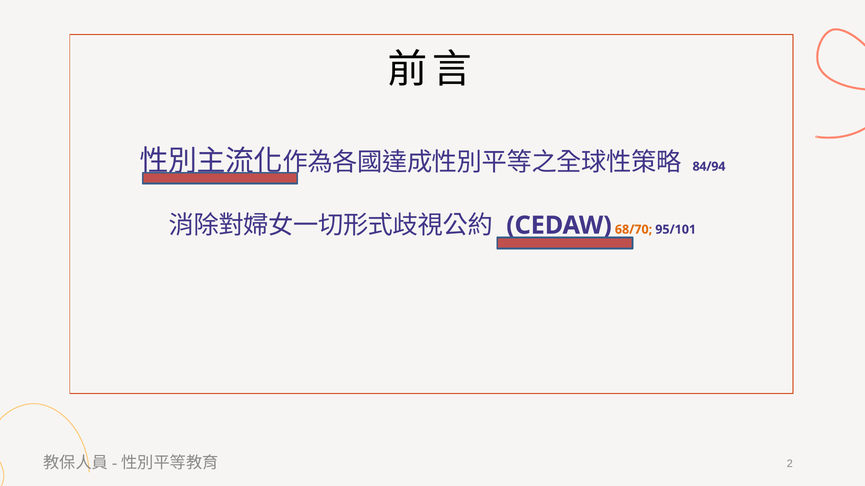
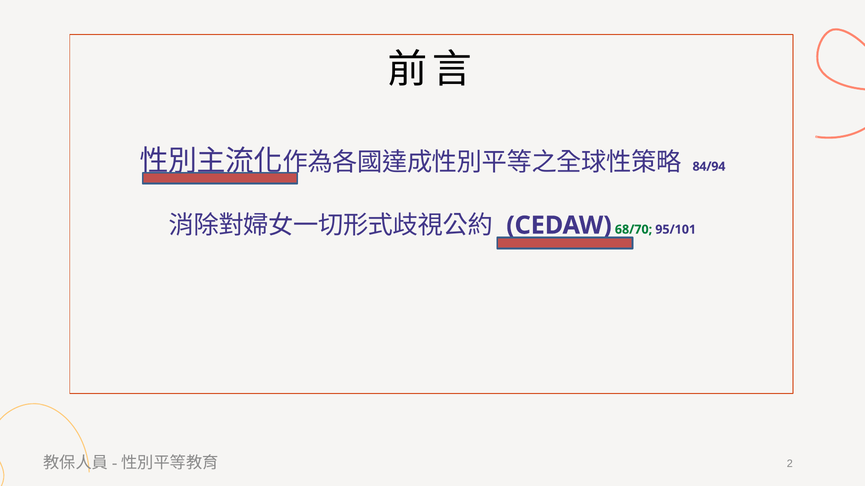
68/70 colour: orange -> green (634, 230)
